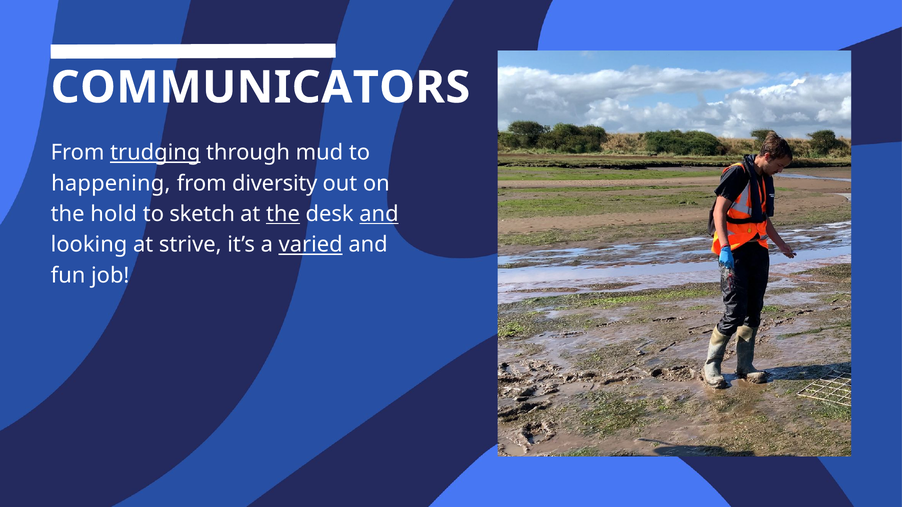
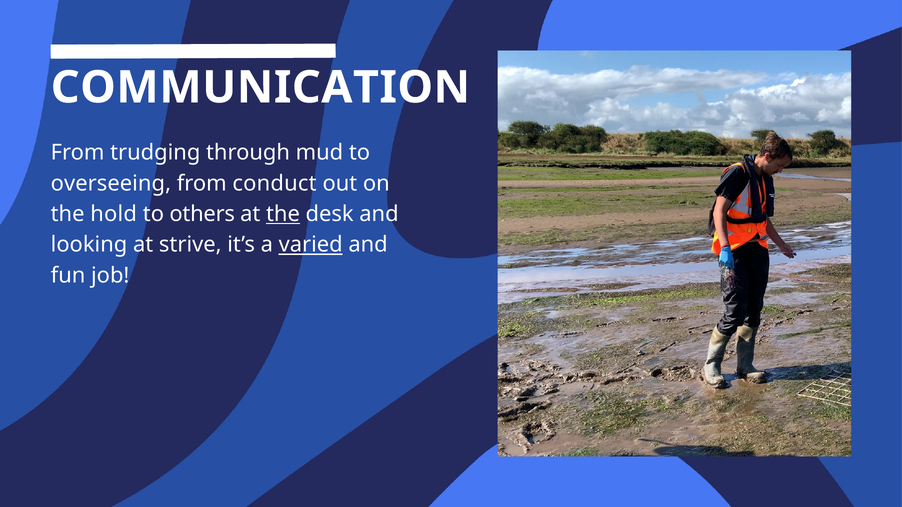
COMMUNICATORS: COMMUNICATORS -> COMMUNICATION (260, 88)
trudging underline: present -> none (155, 153)
happening: happening -> overseeing (111, 184)
diversity: diversity -> conduct (274, 184)
sketch: sketch -> others (202, 214)
and underline: present -> none (379, 214)
